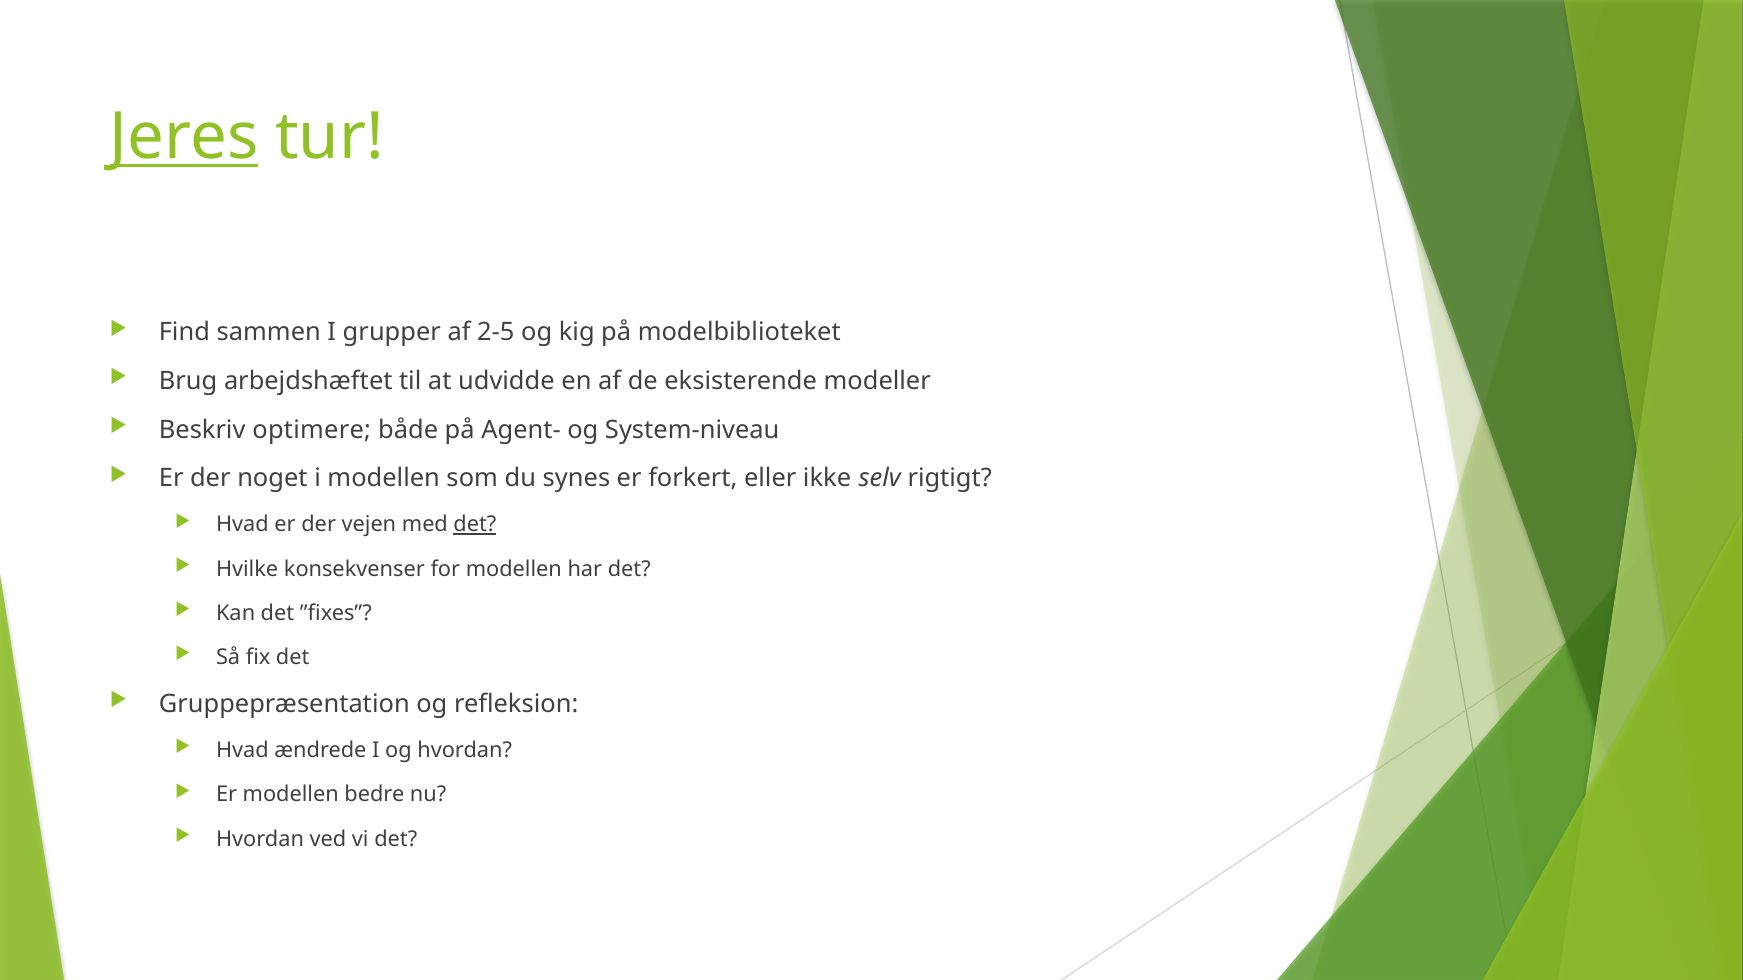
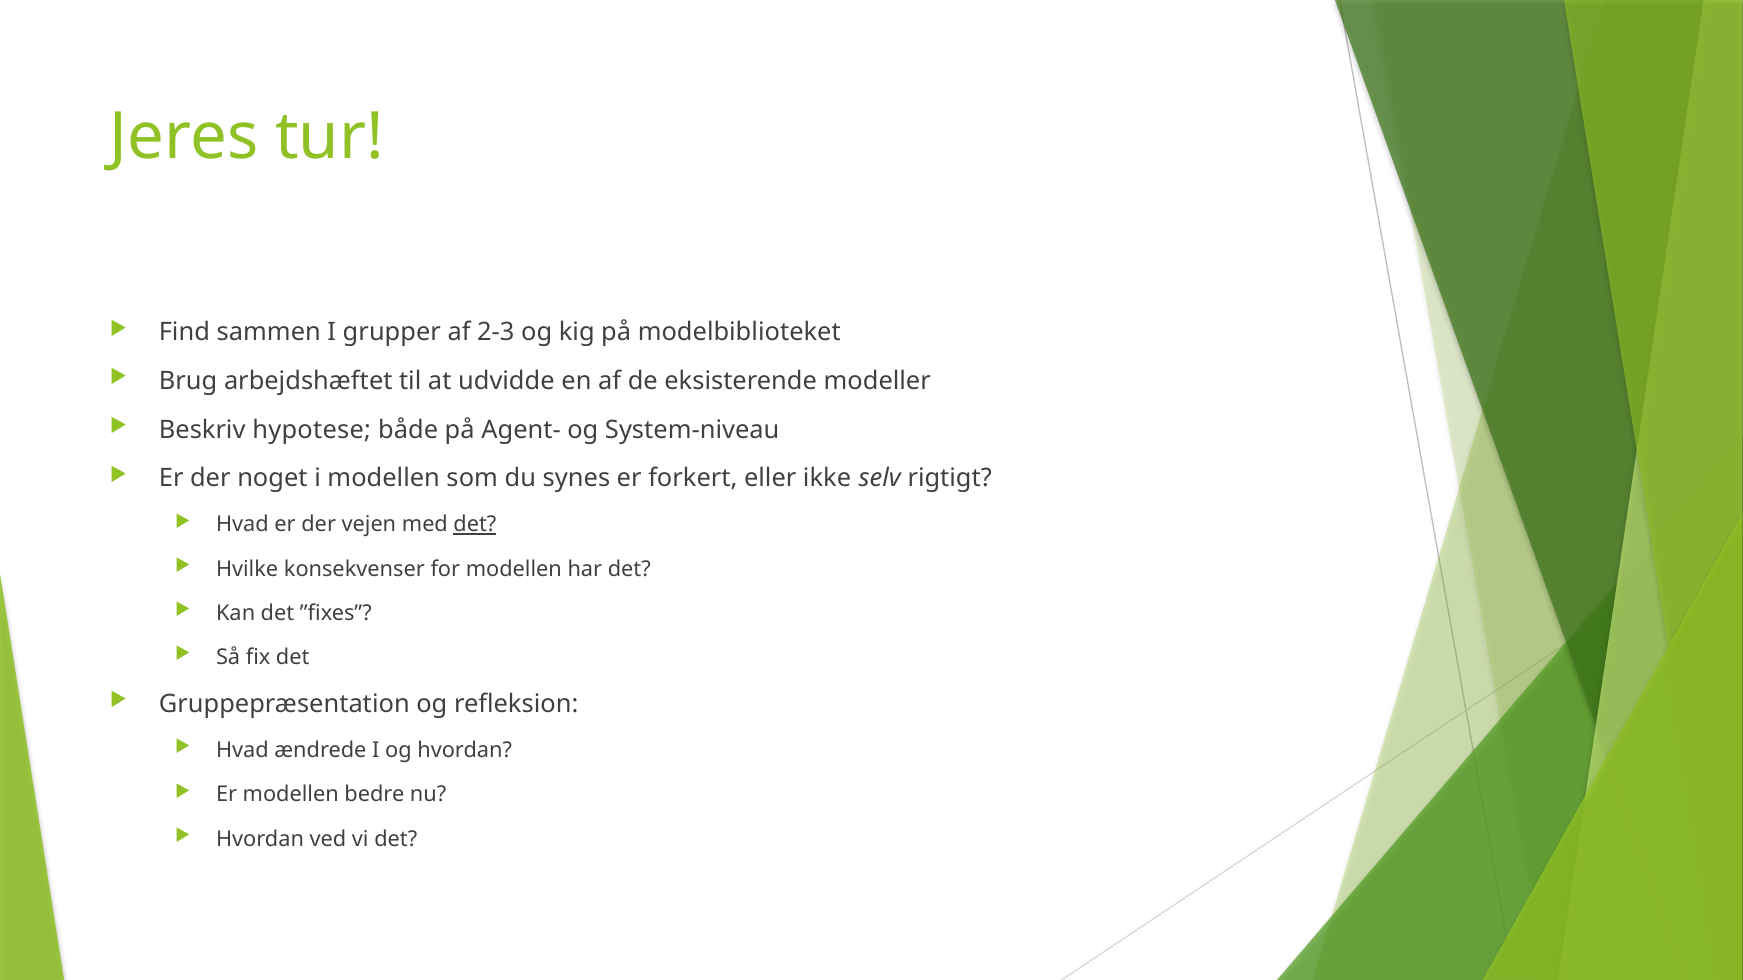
Jeres underline: present -> none (184, 137)
2-5: 2-5 -> 2-3 (496, 332)
optimere: optimere -> hypotese (312, 430)
